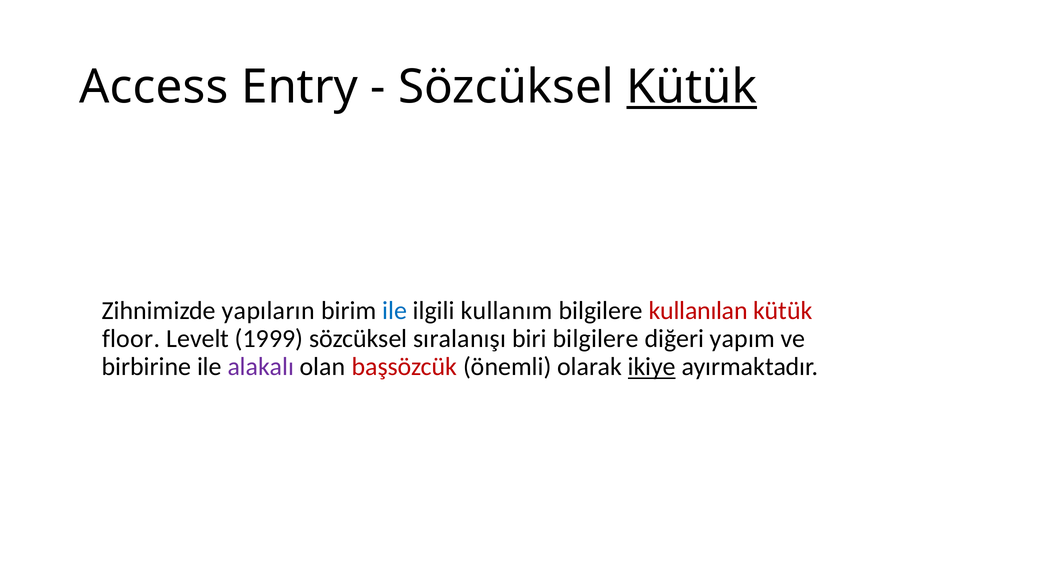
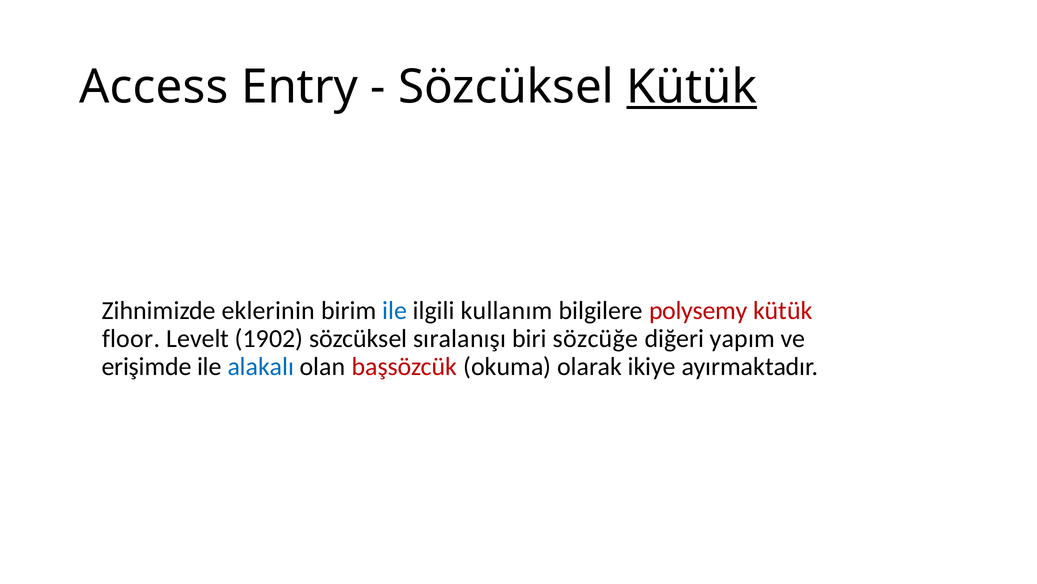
yapıların: yapıların -> eklerinin (268, 310)
kullanılan: kullanılan -> polysemy (698, 310)
1999: 1999 -> 1902 (269, 338)
biri bilgilere: bilgilere -> sözcüğe (596, 338)
birbirine: birbirine -> erişimde (147, 366)
alakalı colour: purple -> blue (261, 366)
önemli: önemli -> okuma (507, 366)
ikiye underline: present -> none (652, 366)
